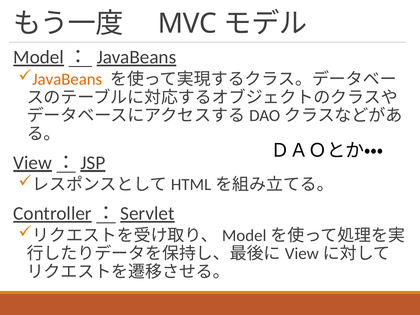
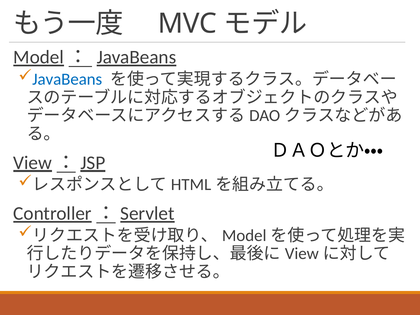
JavaBeans colour: orange -> blue (67, 79)
